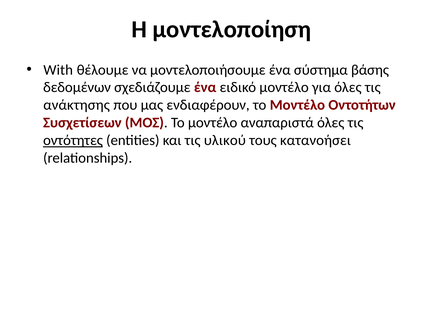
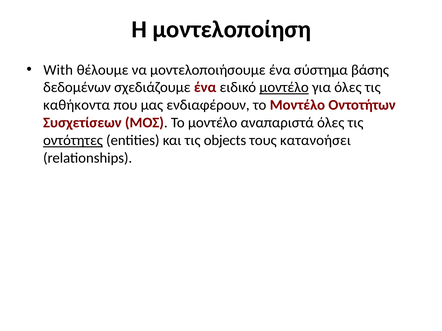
μοντέλο underline: none -> present (284, 88)
ανάκτησης: ανάκτησης -> καθήκοντα (77, 105)
υλικού: υλικού -> objects (225, 141)
